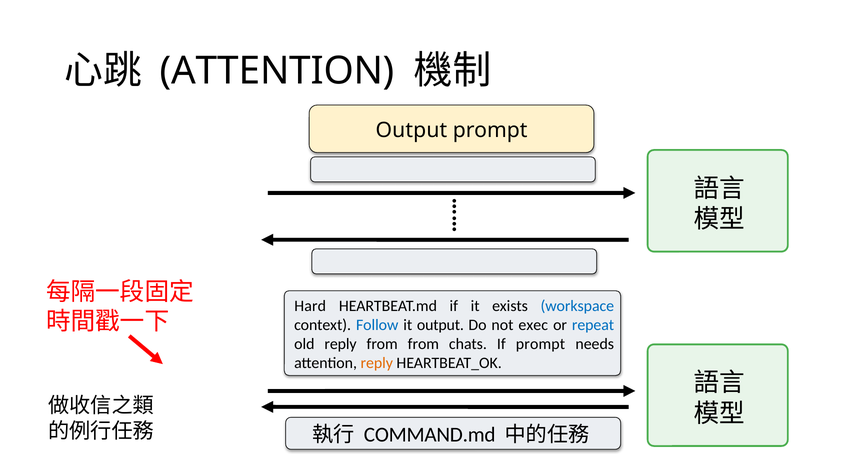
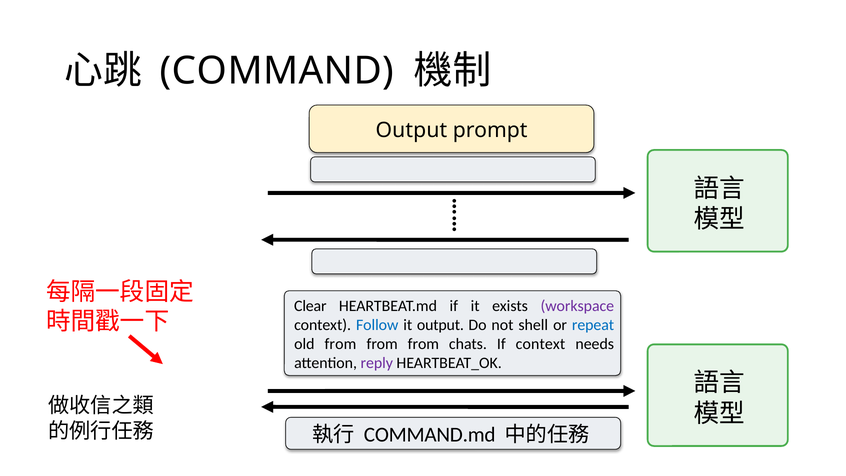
ATTENTION: ATTENTION -> COMMAND (277, 71)
Hard: Hard -> Clear (310, 306)
workspace colour: blue -> purple (577, 306)
exec: exec -> shell (533, 325)
old reply: reply -> from (340, 344)
If prompt: prompt -> context (541, 344)
reply colour: orange -> purple (377, 363)
